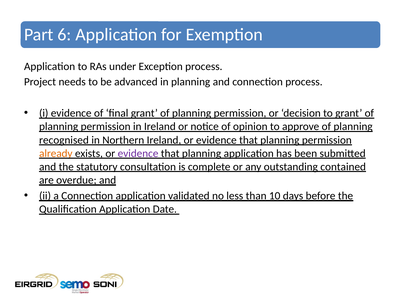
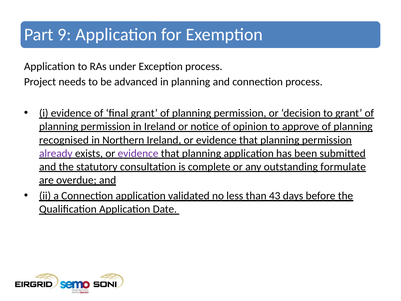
6: 6 -> 9 (64, 35)
already colour: orange -> purple (56, 153)
contained: contained -> formulate (343, 167)
10: 10 -> 43 (275, 196)
